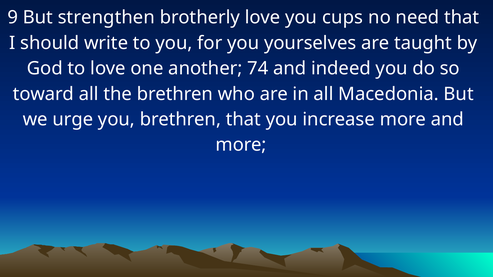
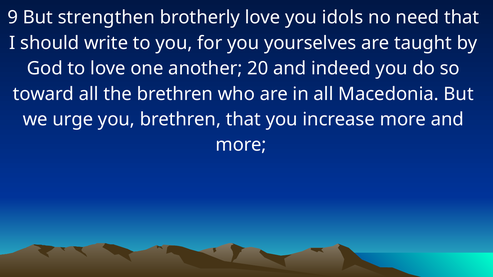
cups: cups -> idols (343, 18)
74: 74 -> 20 (258, 69)
